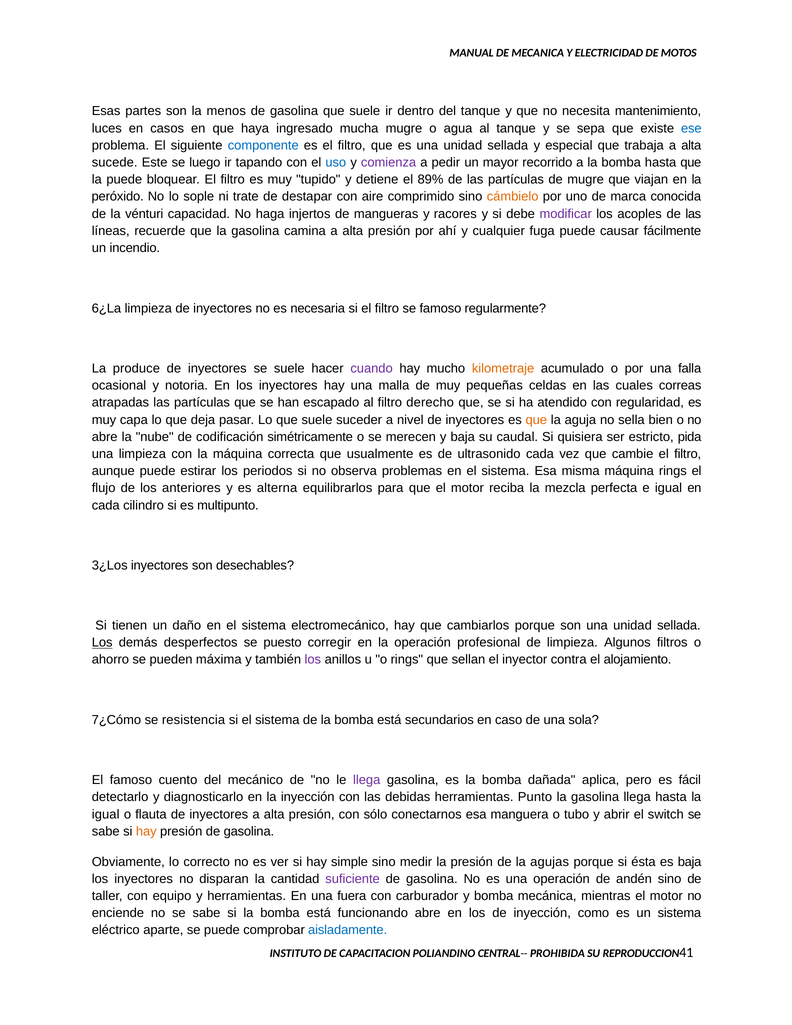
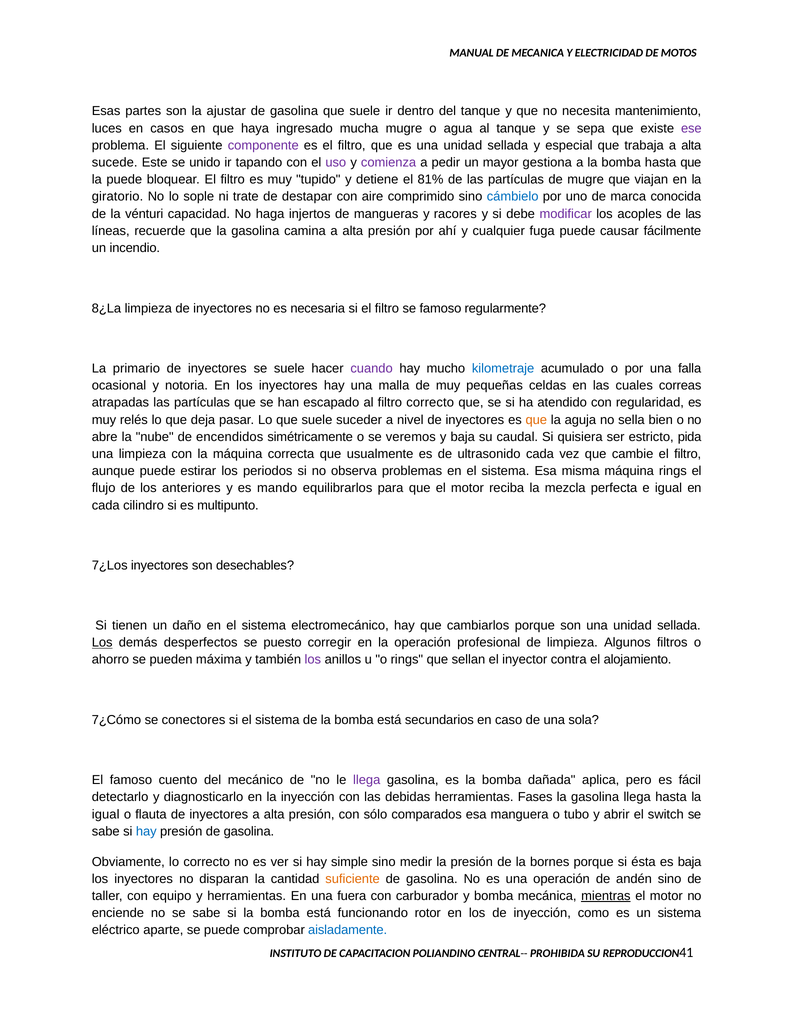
menos: menos -> ajustar (226, 111)
ese colour: blue -> purple (691, 128)
componente colour: blue -> purple (263, 145)
luego: luego -> unido (205, 162)
uso colour: blue -> purple (336, 162)
recorrido: recorrido -> gestiona (547, 162)
89%: 89% -> 81% (430, 180)
peróxido: peróxido -> giratorio (118, 197)
cámbielo colour: orange -> blue (513, 197)
6¿La: 6¿La -> 8¿La (106, 308)
produce: produce -> primario (136, 368)
kilometraje colour: orange -> blue (503, 368)
filtro derecho: derecho -> correcto (430, 403)
capa: capa -> relés (134, 420)
codificación: codificación -> encendidos (230, 437)
merecen: merecen -> veremos (411, 437)
alterna: alterna -> mando (277, 488)
3¿Los: 3¿Los -> 7¿Los (110, 565)
resistencia: resistencia -> conectores (194, 720)
Punto: Punto -> Fases (535, 797)
conectarnos: conectarnos -> comparados (427, 814)
hay colour: orange -> blue (146, 831)
agujas: agujas -> bornes (550, 862)
suficiente colour: purple -> orange (353, 879)
mientras underline: none -> present (606, 896)
funcionando abre: abre -> rotor (428, 913)
